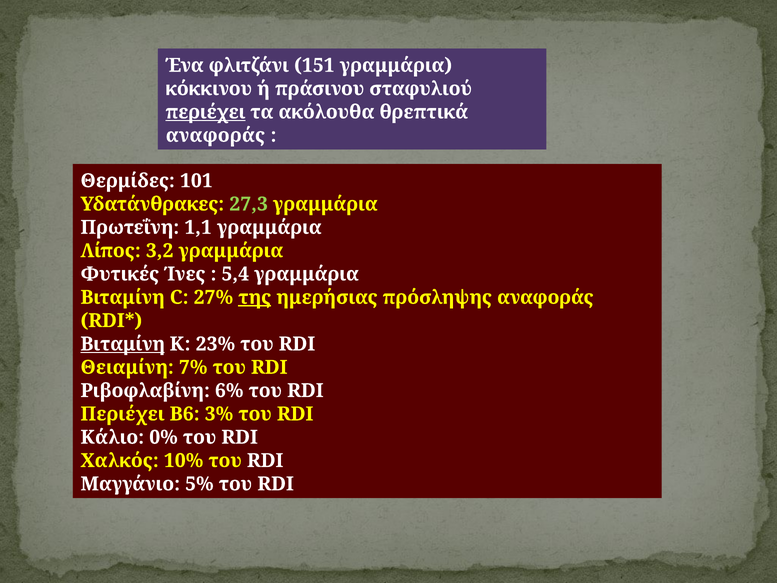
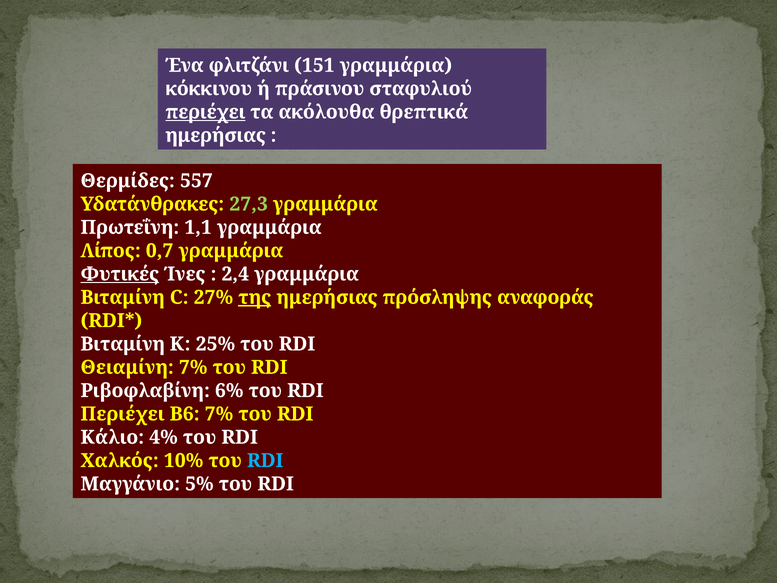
αναφοράς: αναφοράς -> ημερήσιας (216, 135)
101: 101 -> 557 (196, 181)
3,2: 3,2 -> 0,7 (160, 251)
Φυτικές underline: none -> present (120, 274)
5,4: 5,4 -> 2,4 (235, 274)
Βιταμίνη underline: present -> none (123, 344)
23%: 23% -> 25% (215, 344)
Β6 3%: 3% -> 7% (219, 414)
0%: 0% -> 4% (163, 437)
RDI colour: white -> light blue (265, 460)
